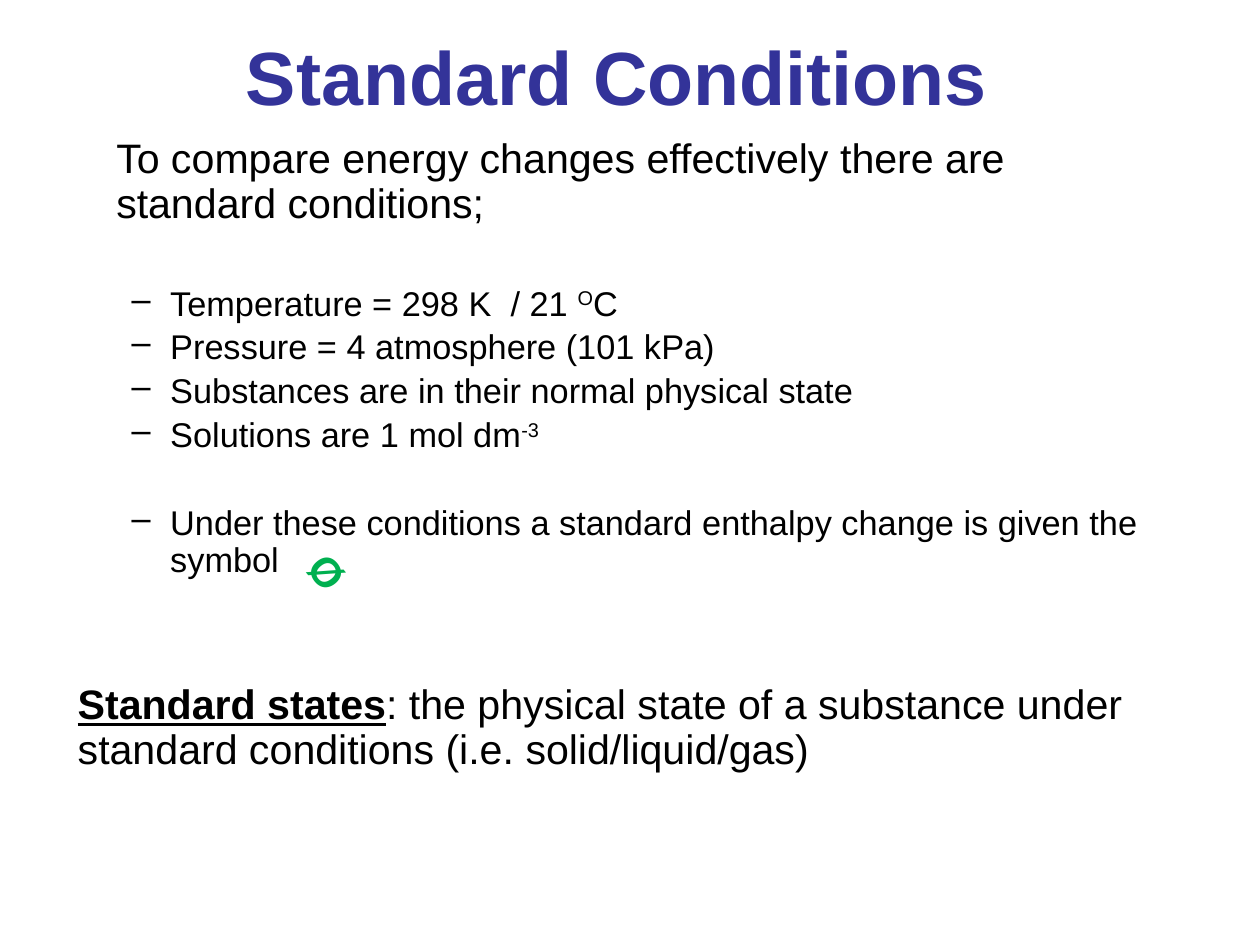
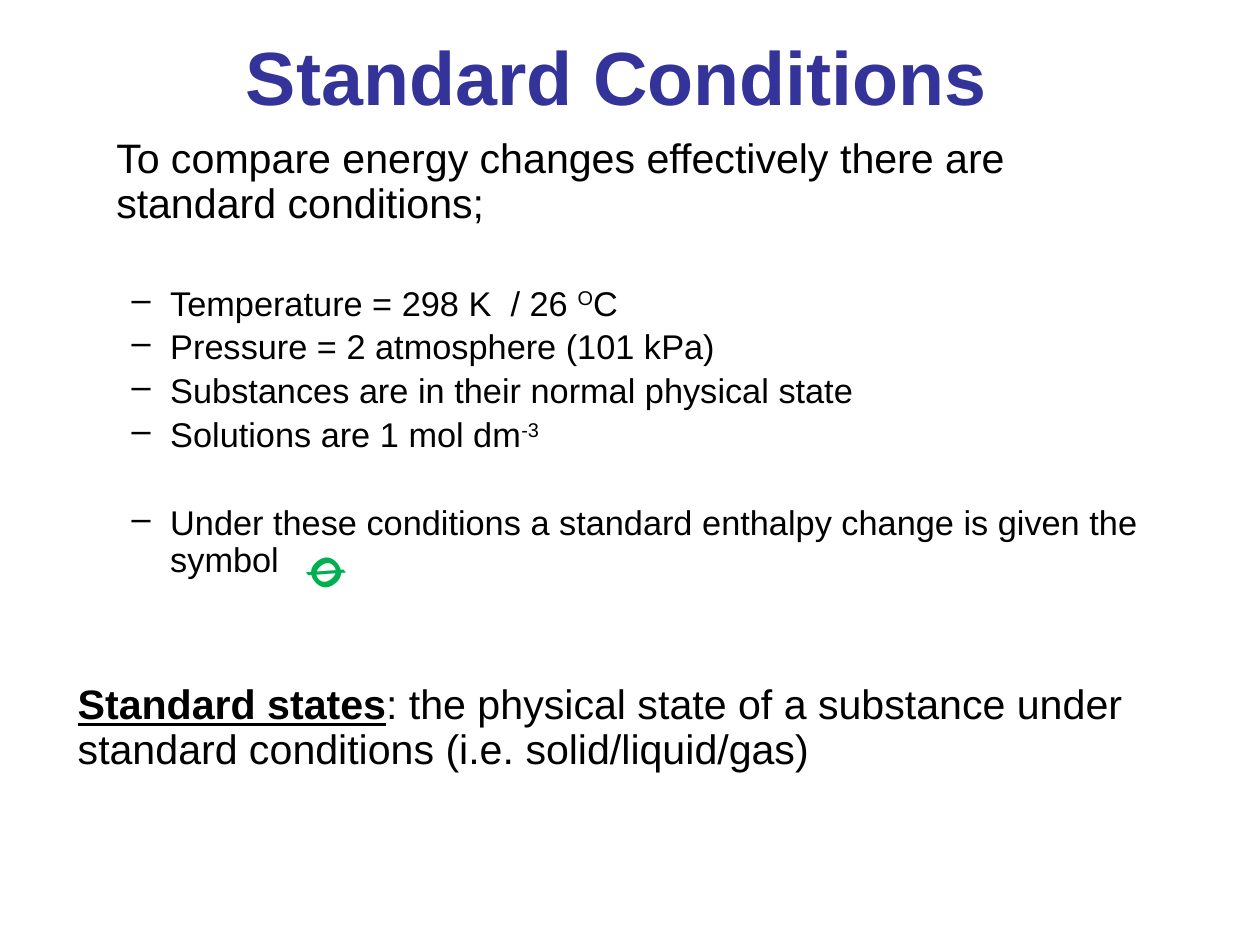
21: 21 -> 26 (549, 305)
4: 4 -> 2 (356, 349)
